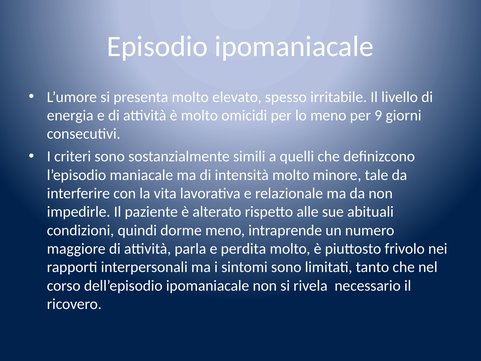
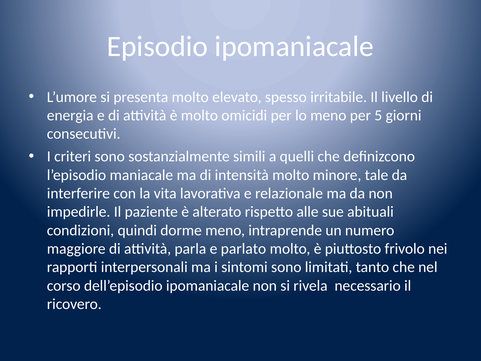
9: 9 -> 5 (378, 115)
perdita: perdita -> parlato (243, 249)
